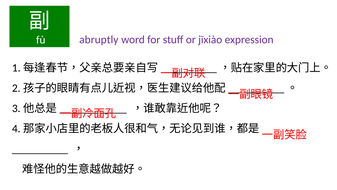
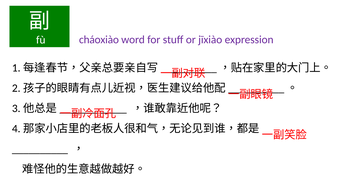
abruptly: abruptly -> cháoxiào (99, 40)
